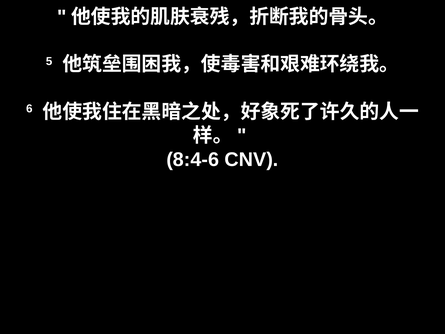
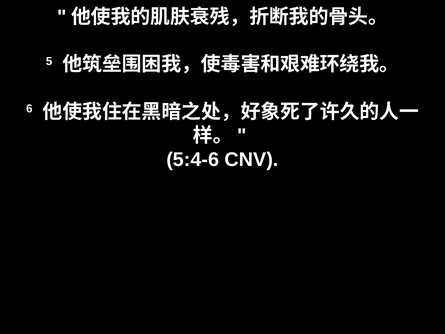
8:4-6: 8:4-6 -> 5:4-6 (193, 159)
